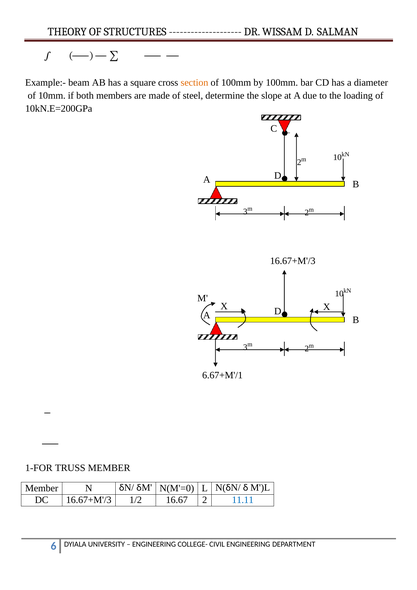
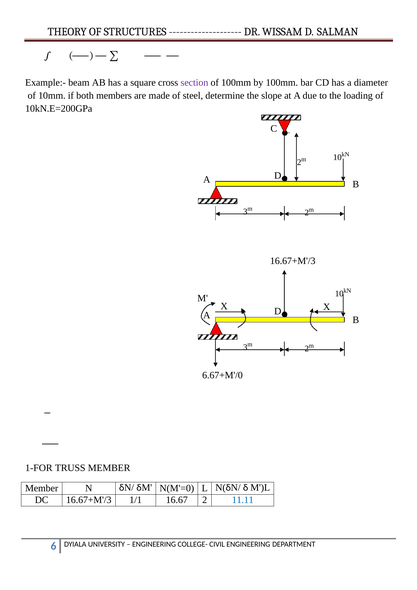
section colour: orange -> purple (194, 83)
6.67+M'/1: 6.67+M'/1 -> 6.67+M'/0 (223, 375)
1/2: 1/2 -> 1/1 (136, 500)
